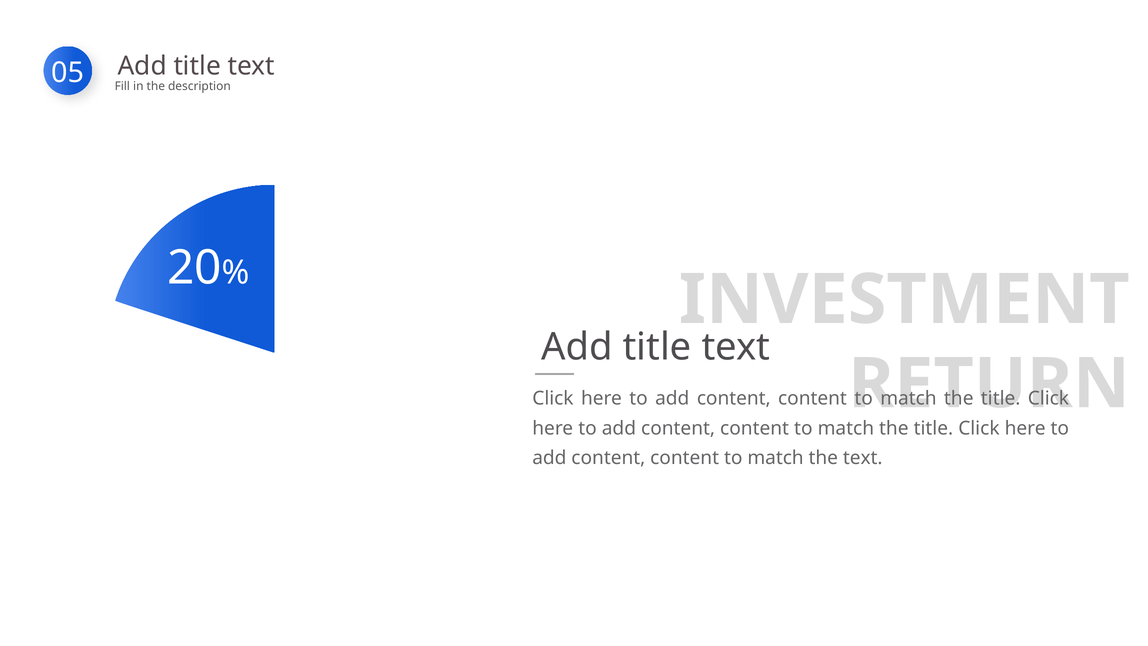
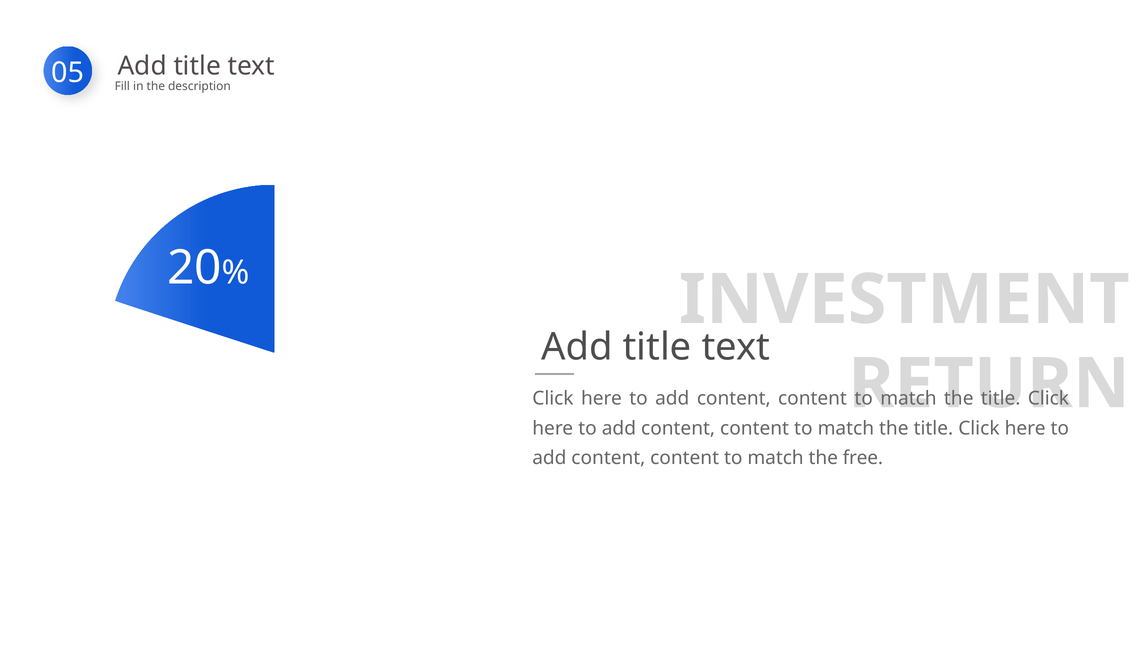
the text: text -> free (863, 458)
